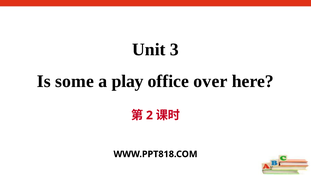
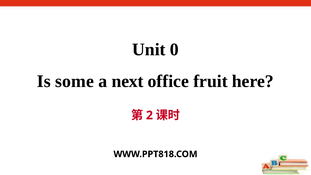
3: 3 -> 0 (174, 49)
play: play -> next (128, 81)
over: over -> fruit (211, 81)
